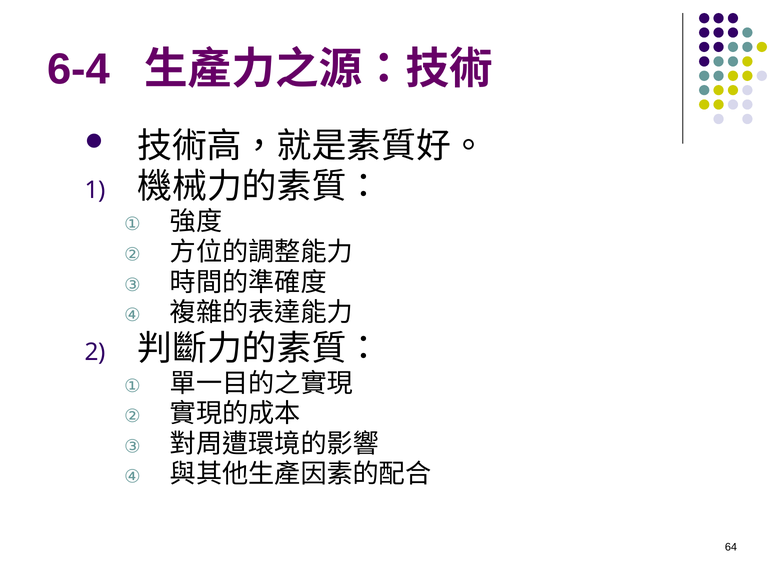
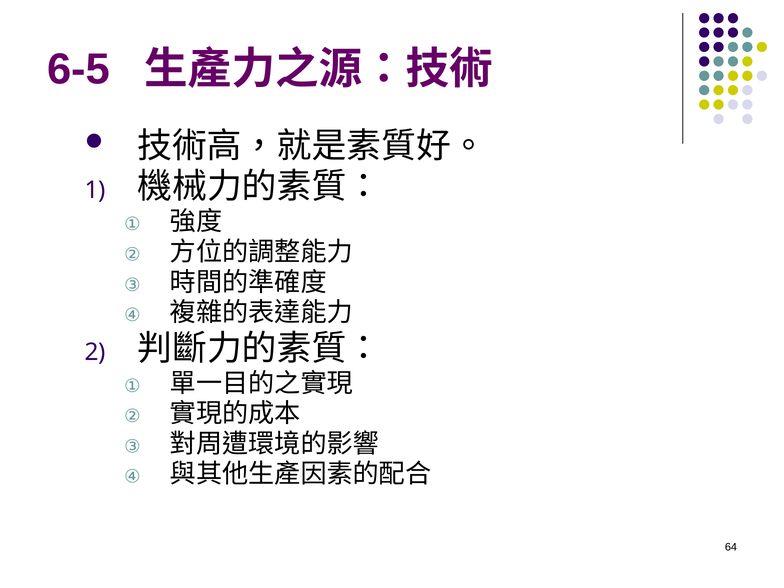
6-4: 6-4 -> 6-5 (78, 69)
